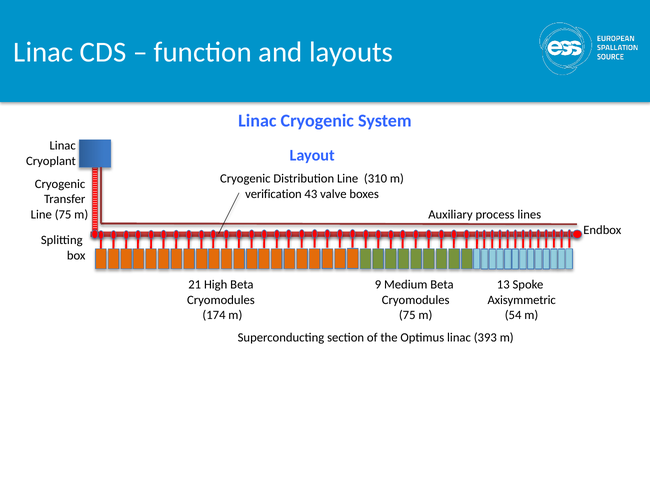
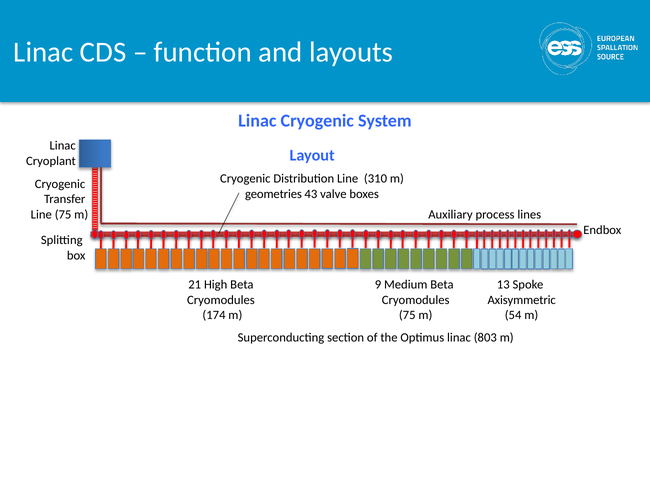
verification: verification -> geometries (273, 194)
393: 393 -> 803 (485, 337)
